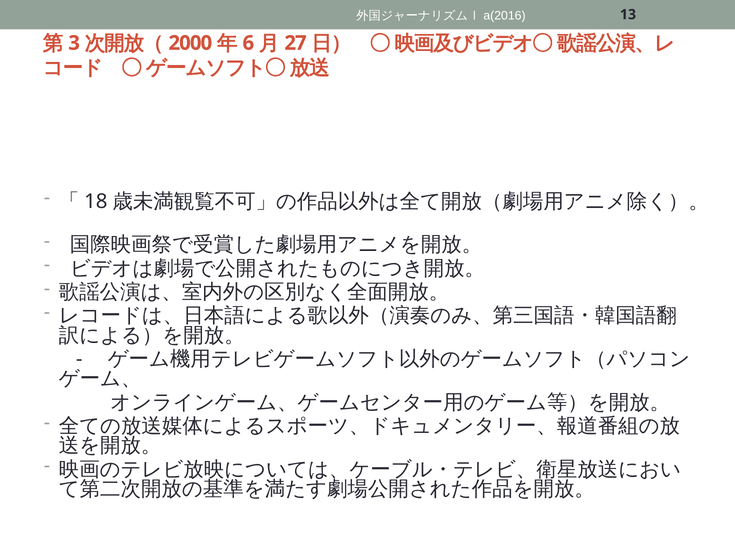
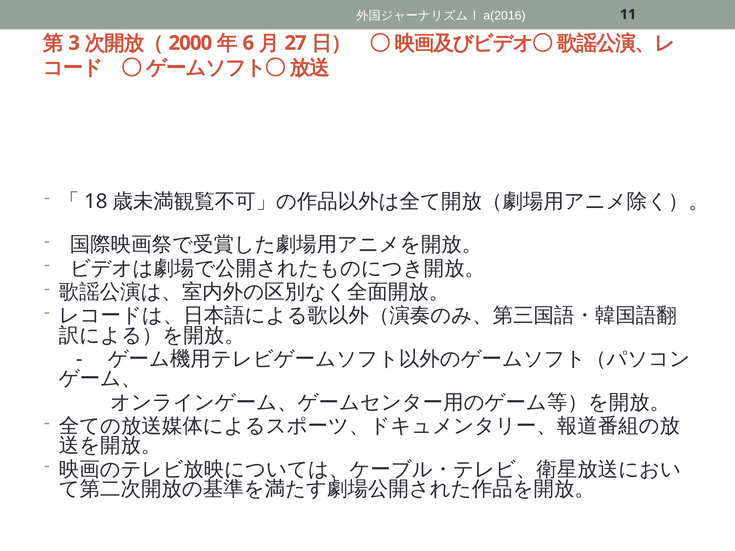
13: 13 -> 11 (628, 15)
